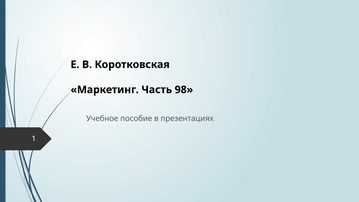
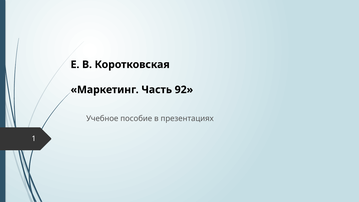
98: 98 -> 92 (184, 90)
